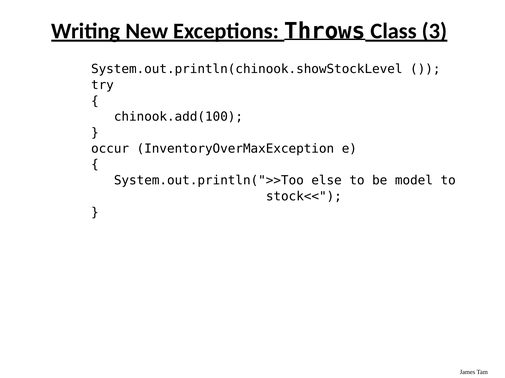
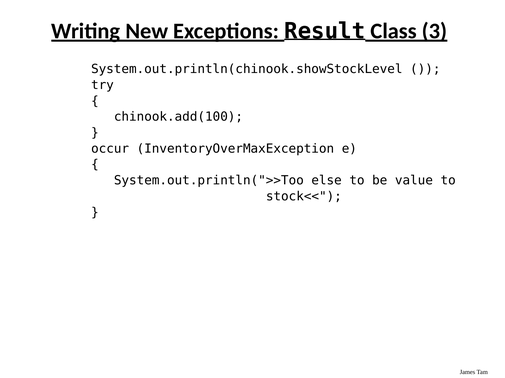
Throws: Throws -> Result (325, 31)
model: model -> value (414, 181)
